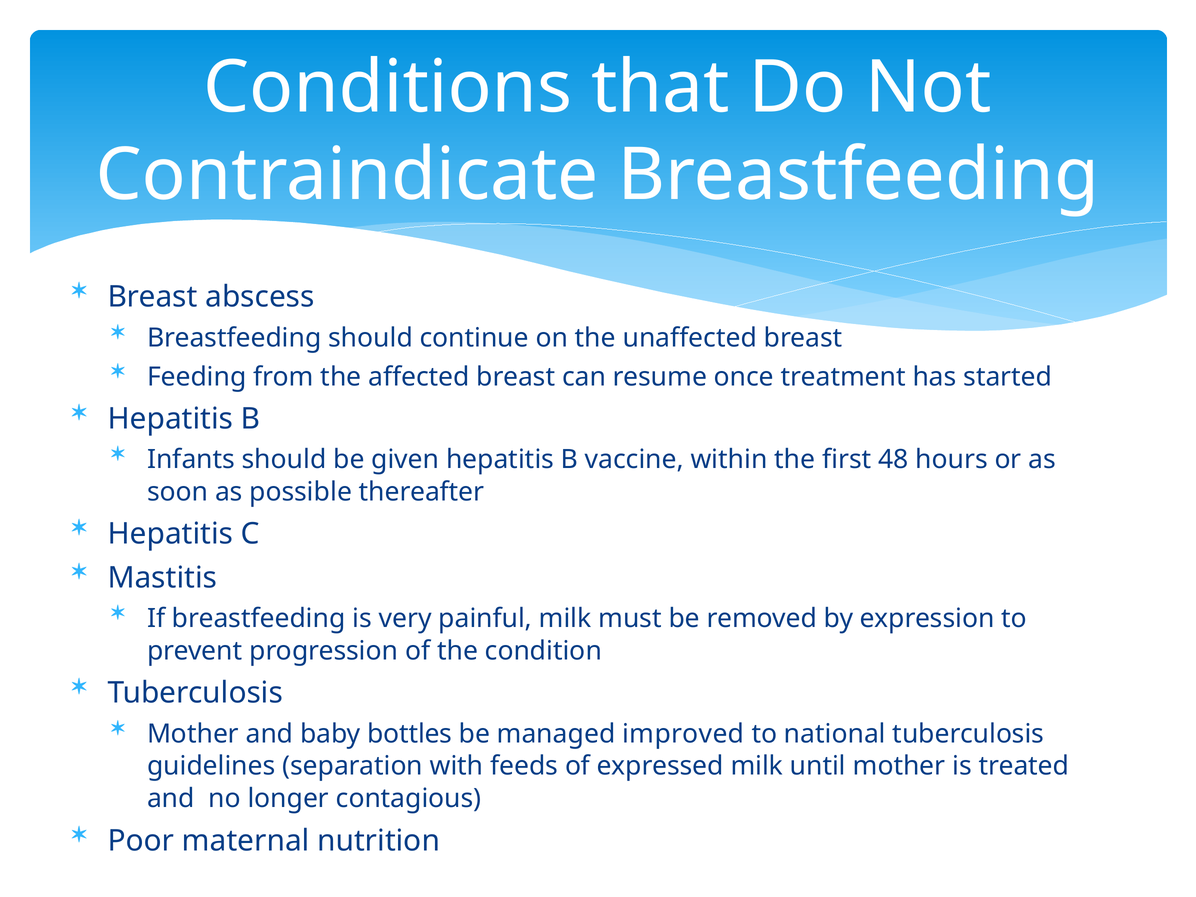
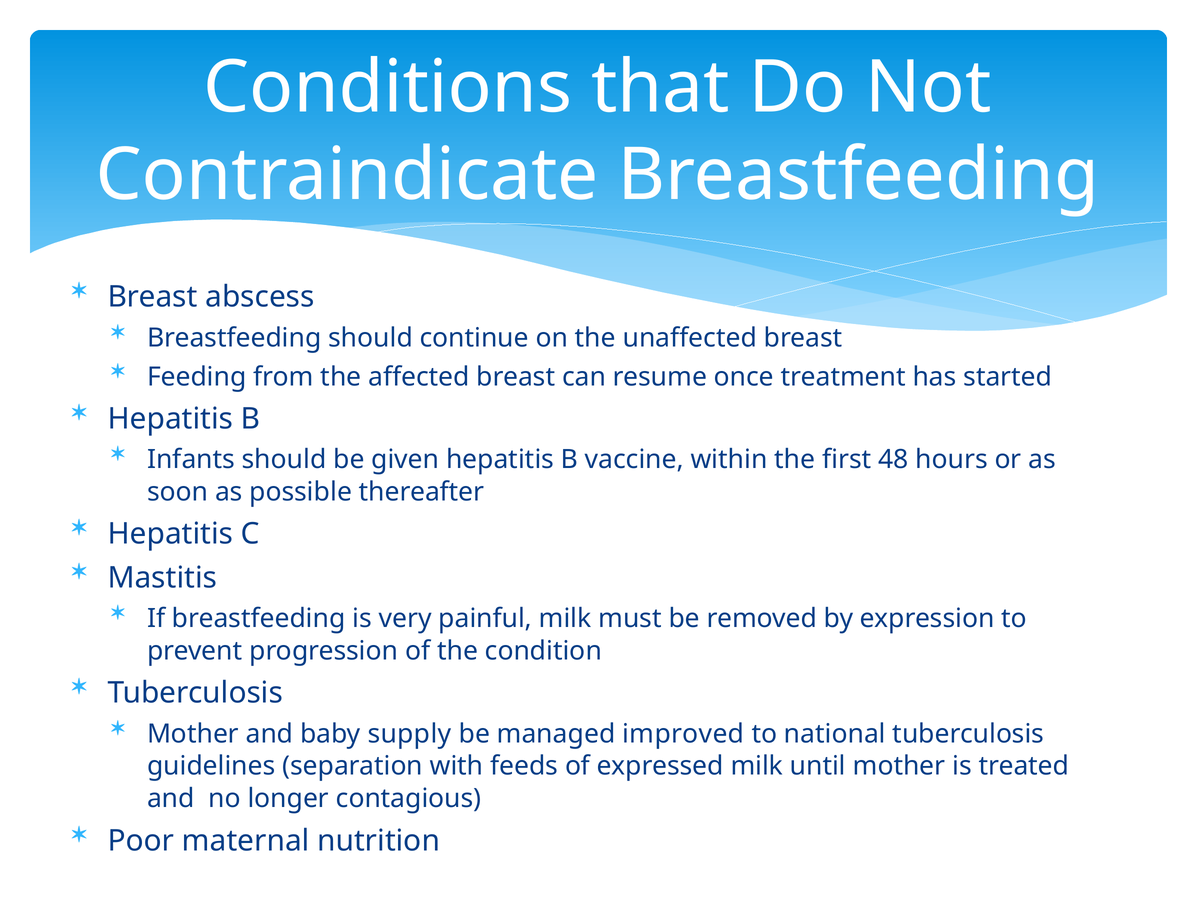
bottles: bottles -> supply (409, 734)
